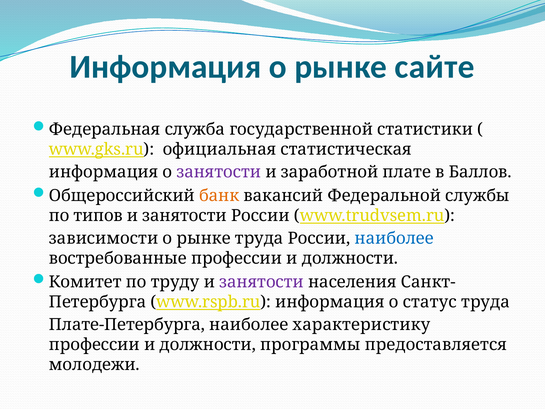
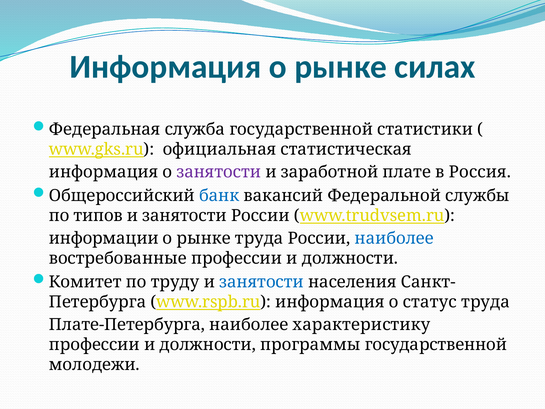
сайте: сайте -> силах (435, 67)
Баллов: Баллов -> Россия (480, 172)
банк colour: orange -> blue (219, 195)
зависимости: зависимости -> информации (104, 238)
занятости colour: purple -> blue (262, 282)
программы предоставляется: предоставляется -> государственной (436, 344)
